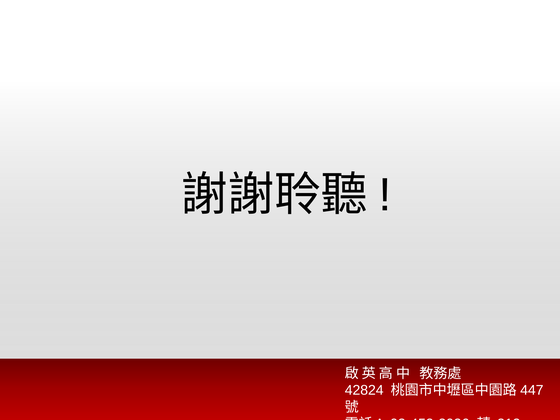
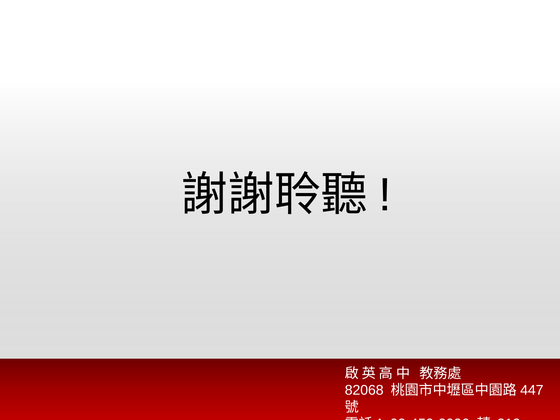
42824: 42824 -> 82068 (364, 390)
